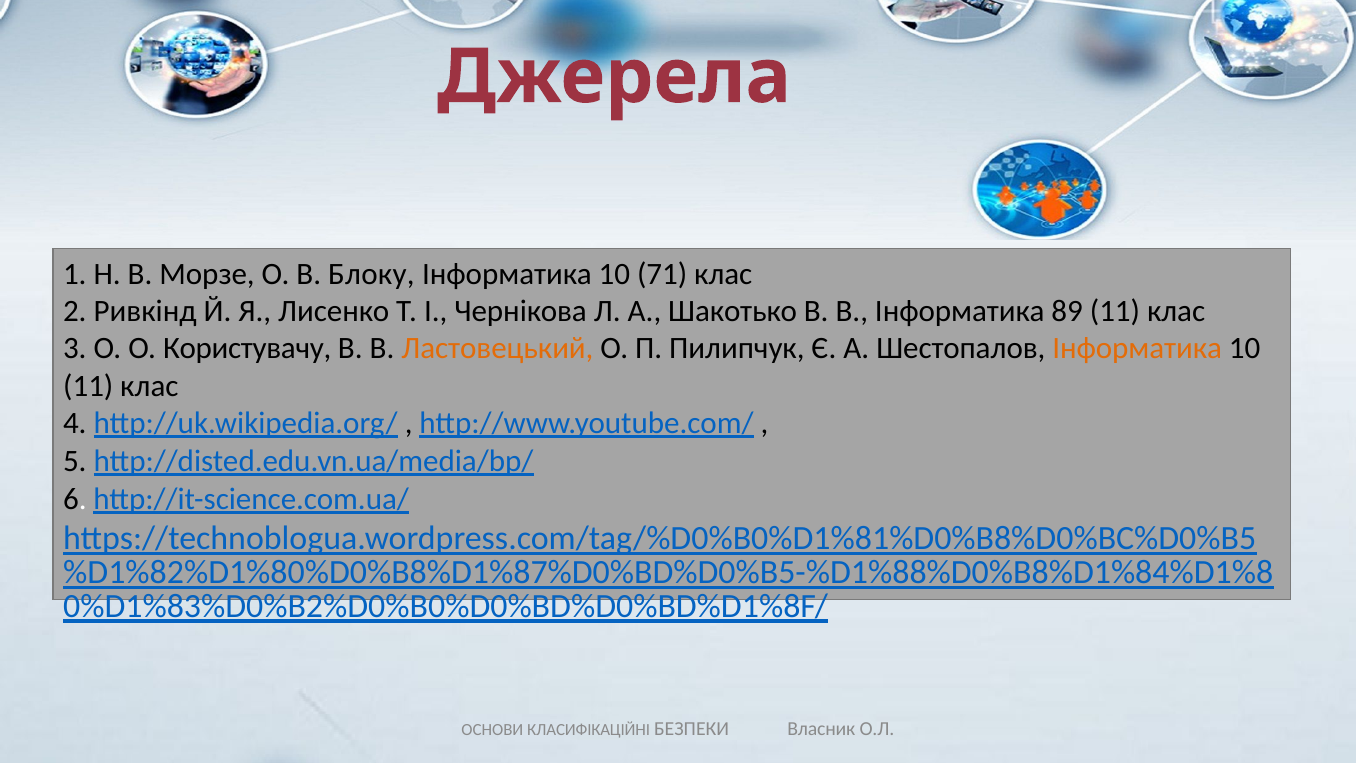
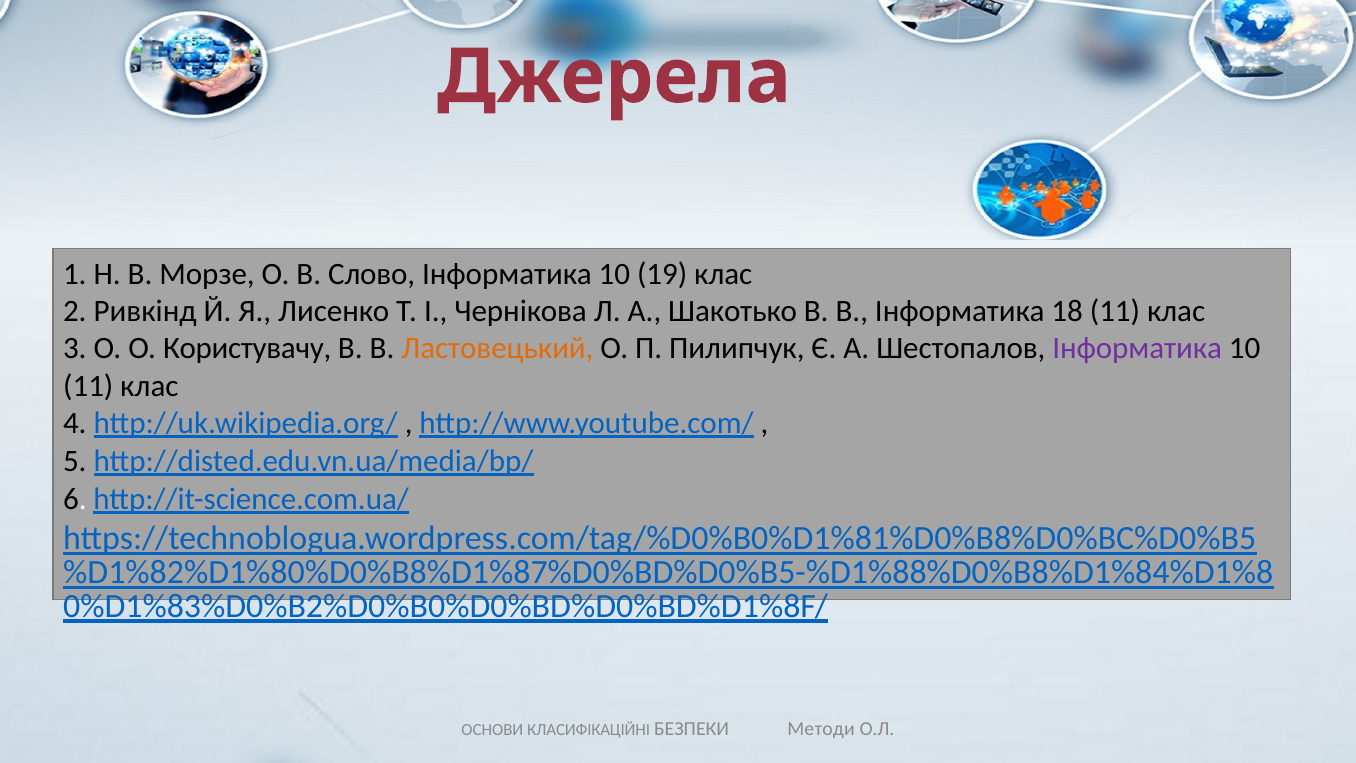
Блоку: Блоку -> Слово (372, 274)
71: 71 -> 19 (662, 274)
89: 89 -> 18 (1067, 311)
Інформатика colour: orange -> purple (1137, 349)
Власник: Власник -> Методи (821, 729)
